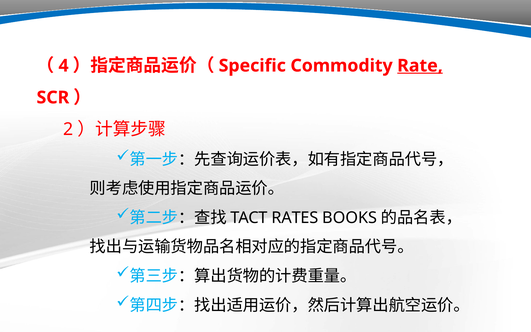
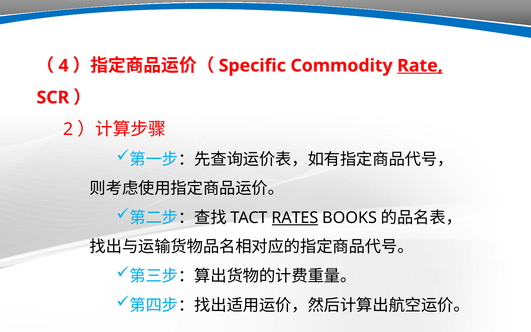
RATES underline: none -> present (295, 218)
